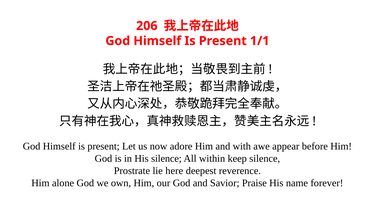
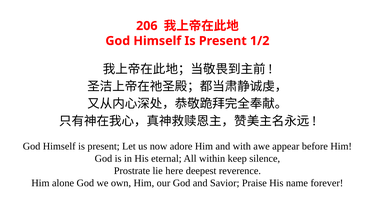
1/1: 1/1 -> 1/2 (260, 41)
His silence: silence -> eternal (166, 159)
